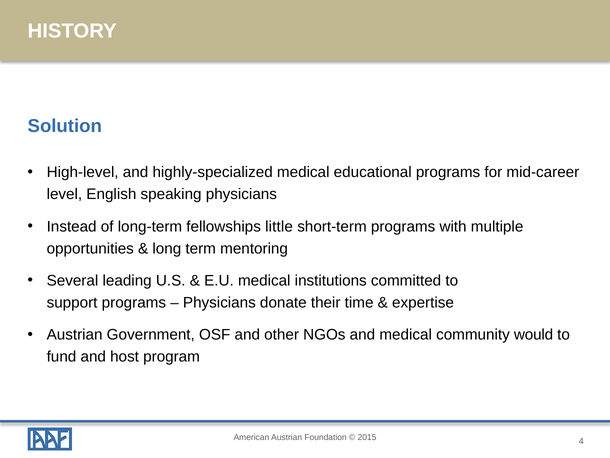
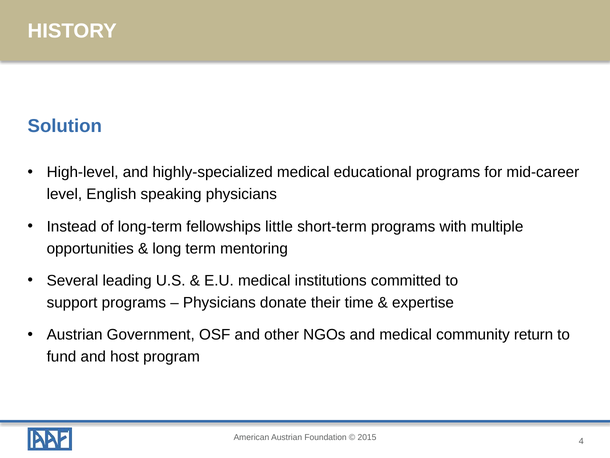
would: would -> return (534, 334)
